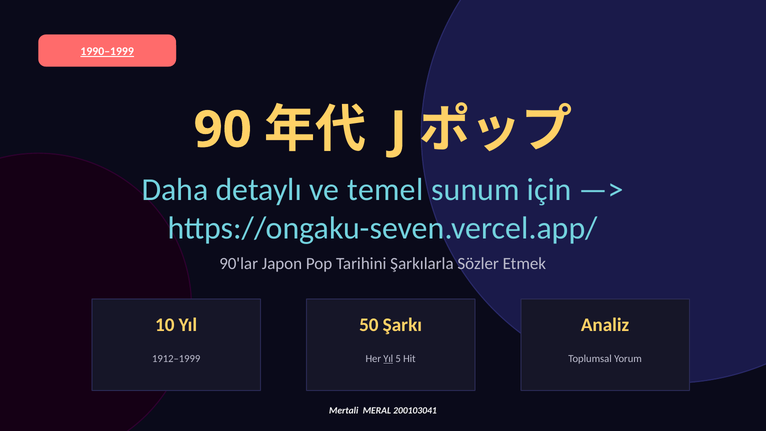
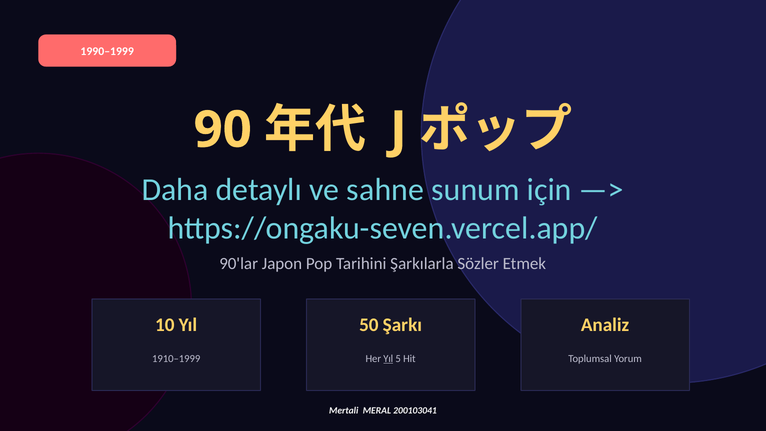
1990–1999 underline: present -> none (107, 51)
temel: temel -> sahne (385, 190)
1912–1999: 1912–1999 -> 1910–1999 (176, 358)
